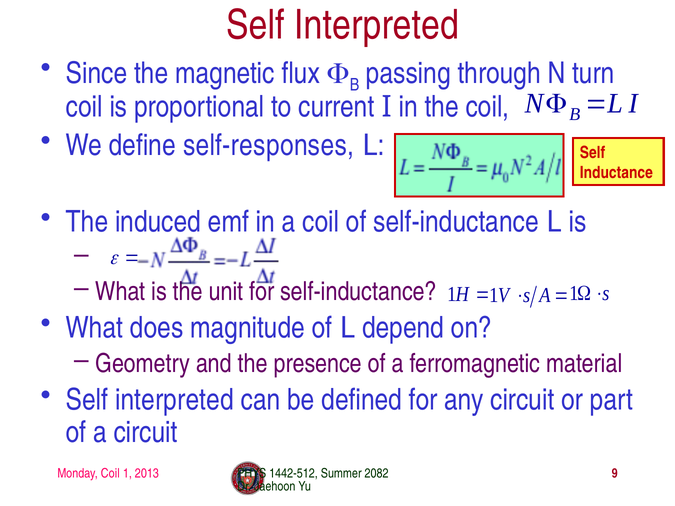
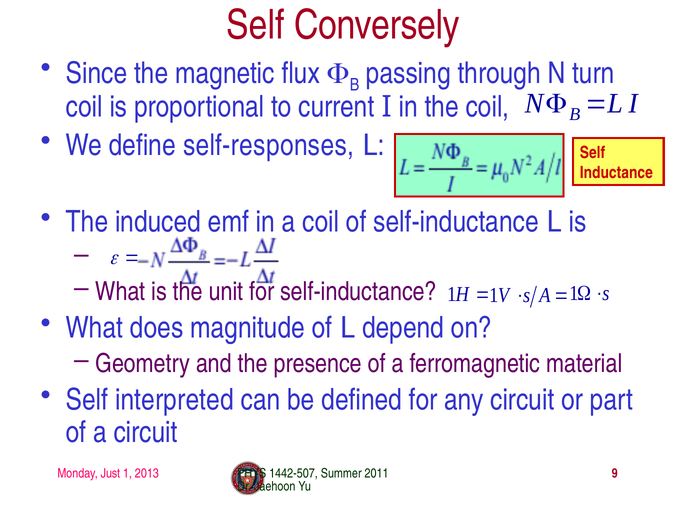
Interpreted: Interpreted -> Conversely (377, 25)
Monday Coil: Coil -> Just (110, 473)
1442-512: 1442-512 -> 1442-507 (294, 473)
2082: 2082 -> 2011 (377, 473)
